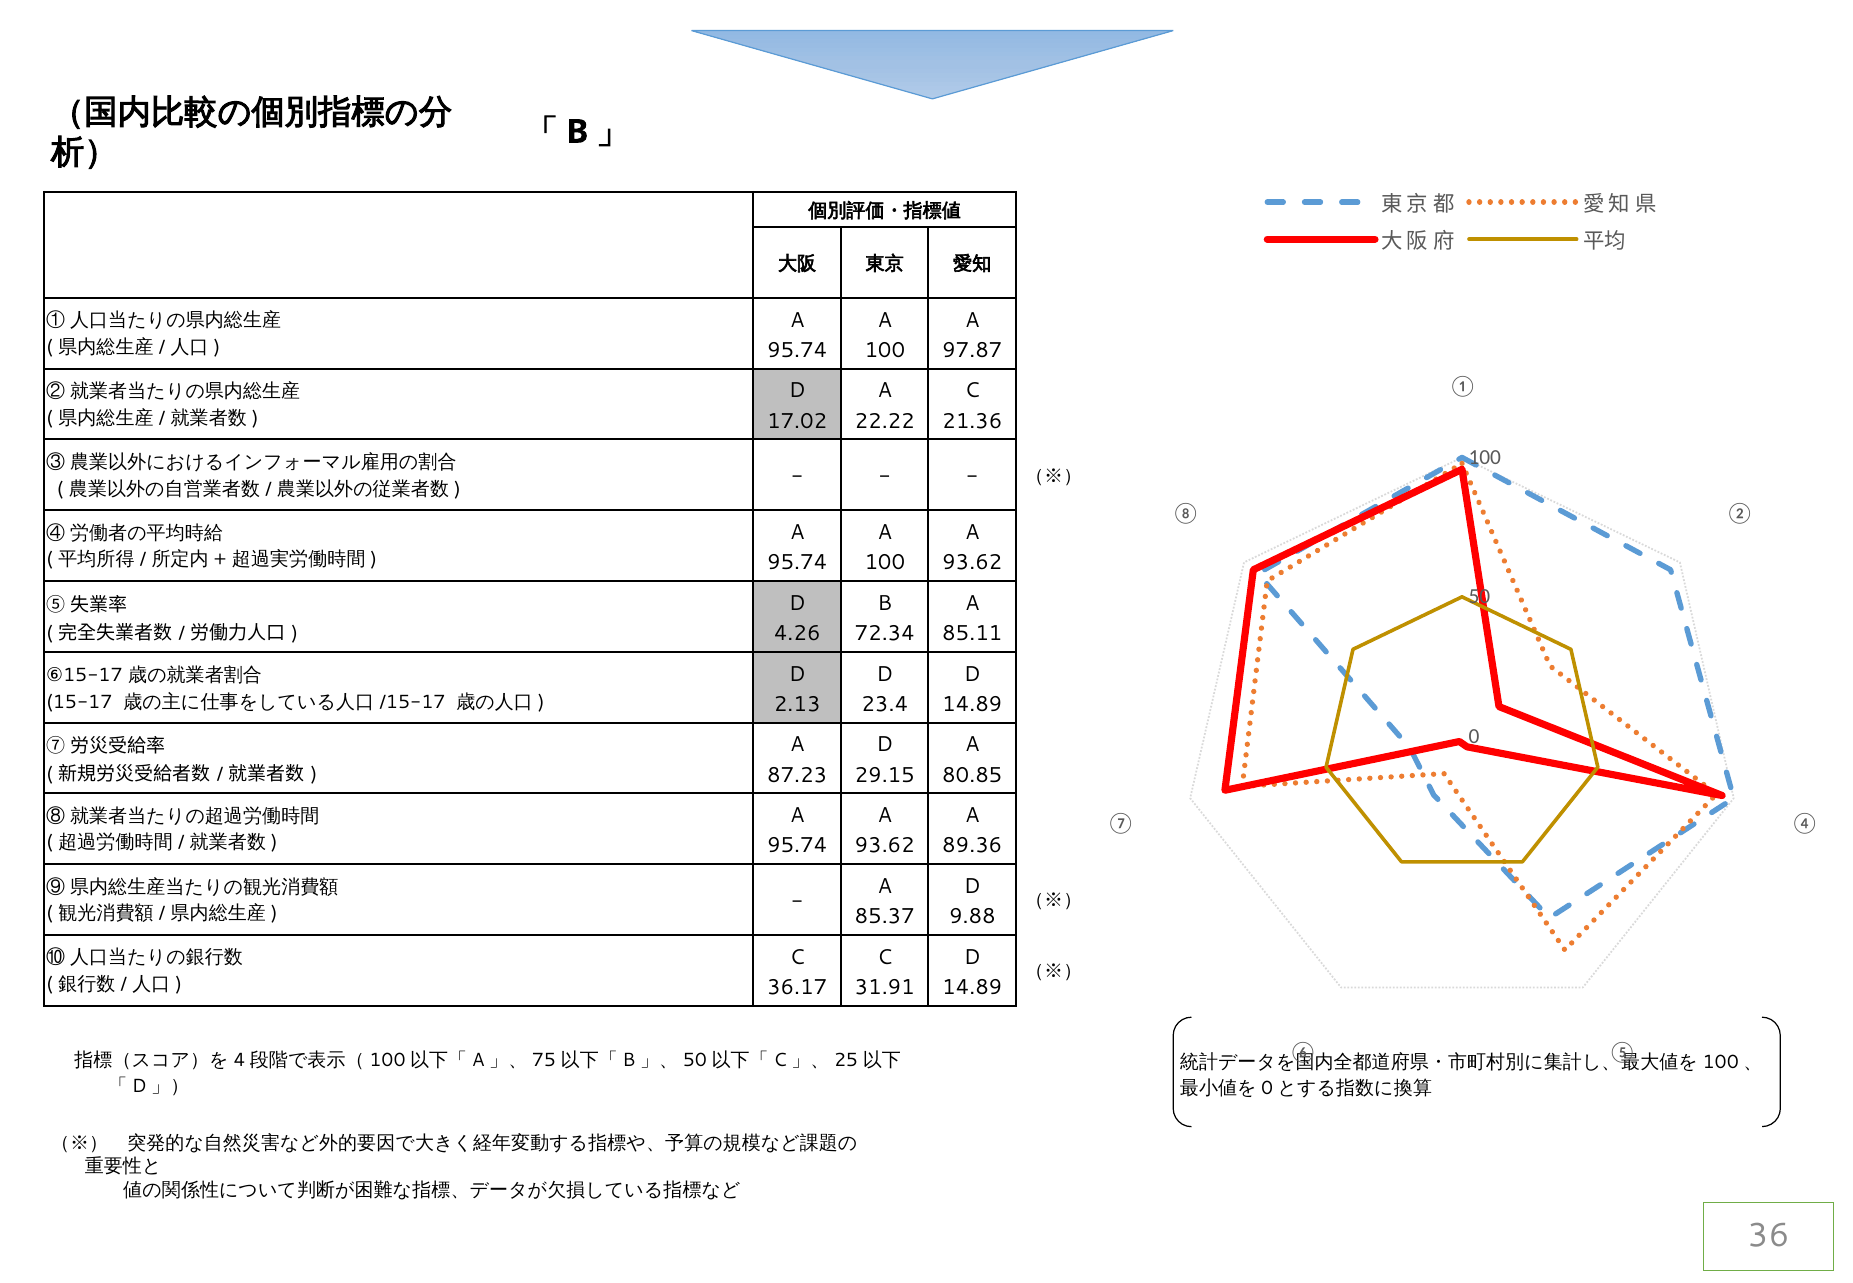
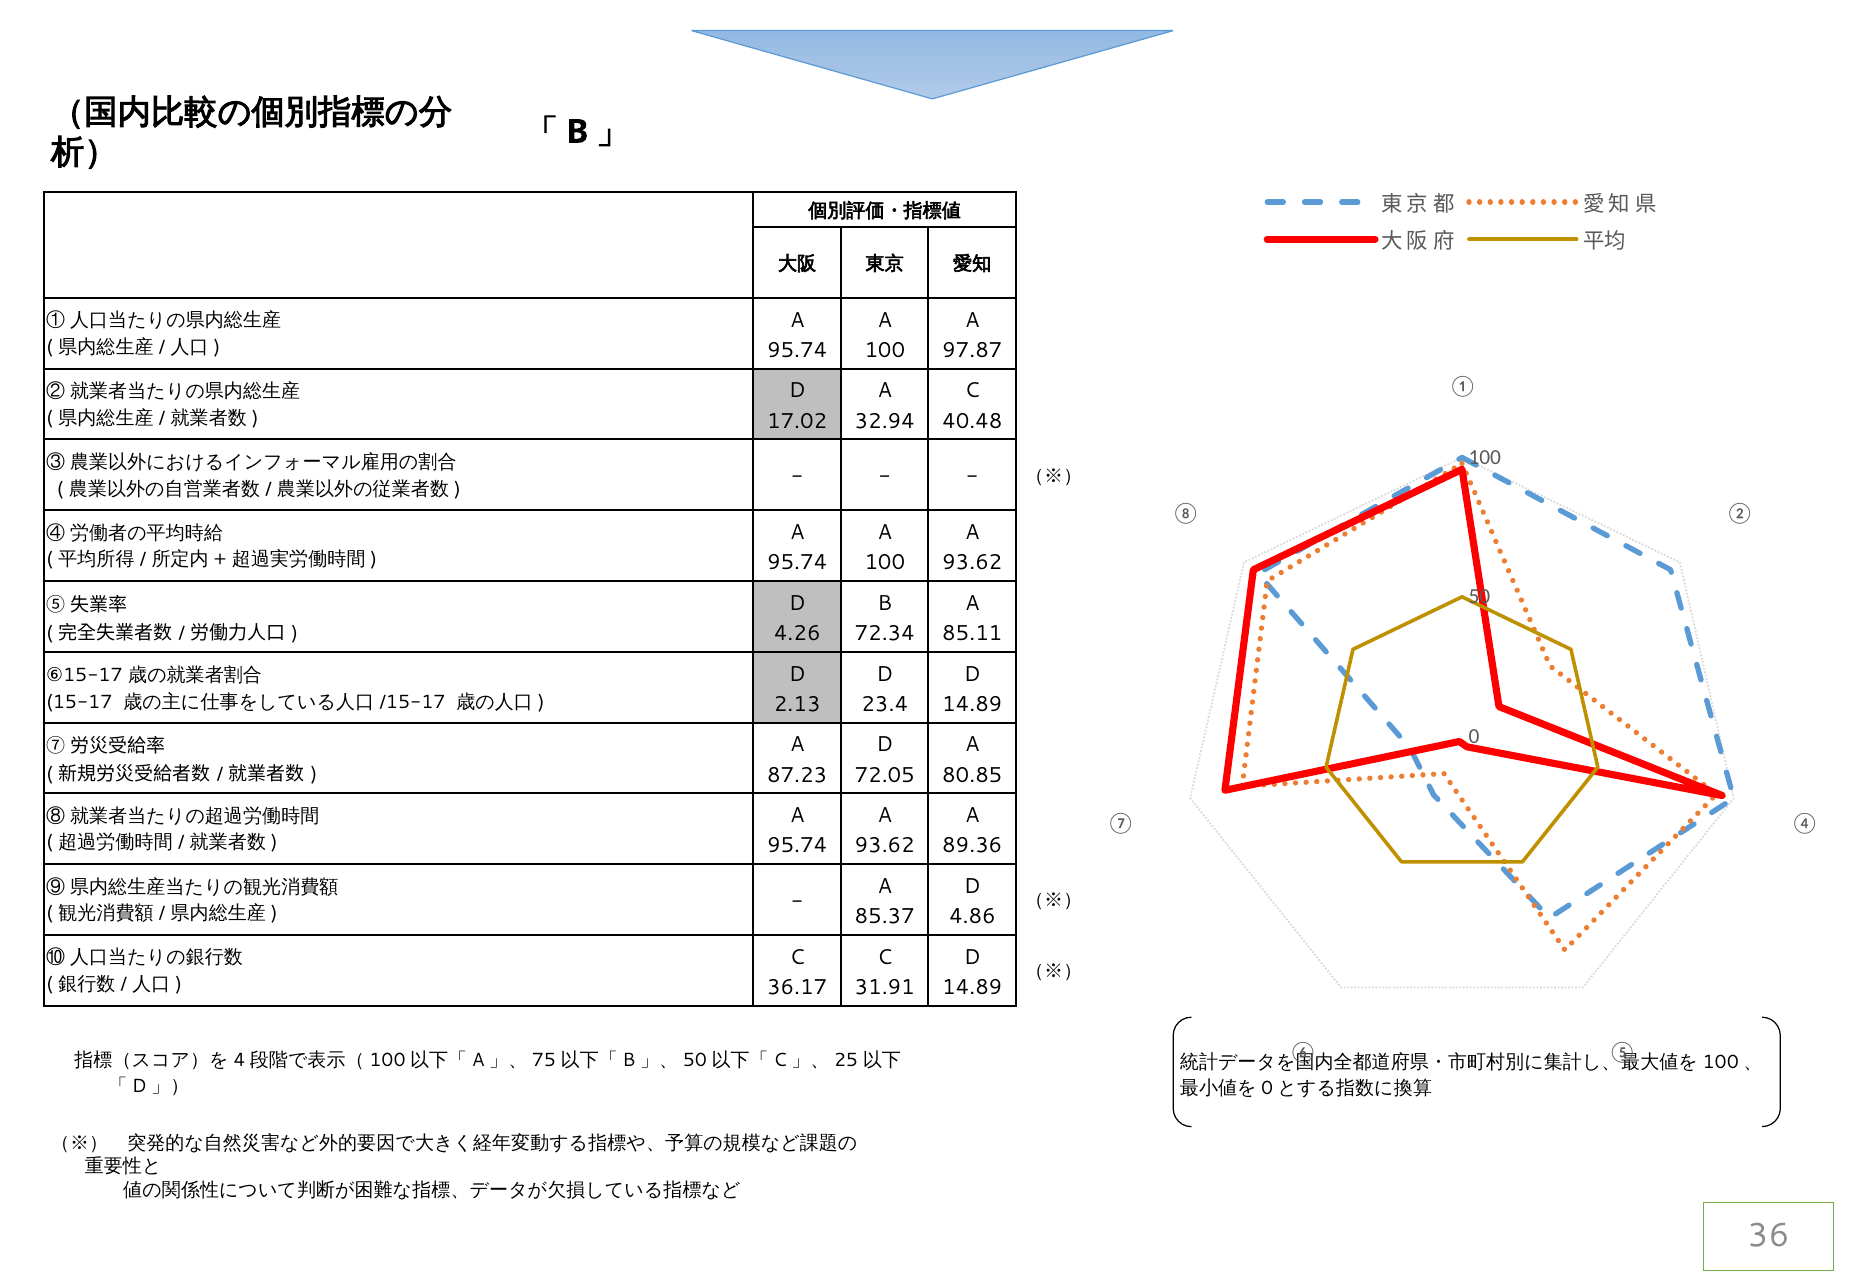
22.22: 22.22 -> 32.94 (885, 421)
21.36: 21.36 -> 40.48 (972, 421)
29.15: 29.15 -> 72.05 (885, 775)
9.88: 9.88 -> 4.86 (972, 917)
